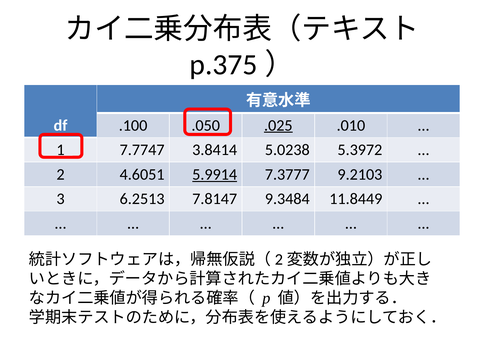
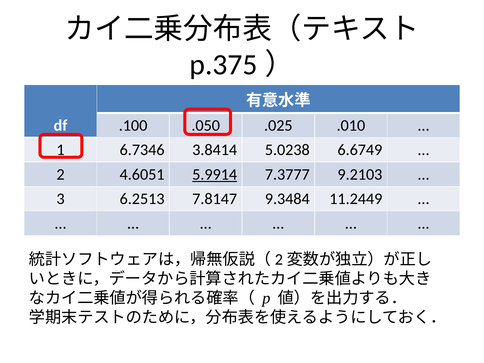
.025 underline: present -> none (278, 125)
7.7747: 7.7747 -> 6.7346 (142, 150)
5.3972: 5.3972 -> 6.6749 (360, 150)
11.8449: 11.8449 -> 11.2449 (356, 199)
